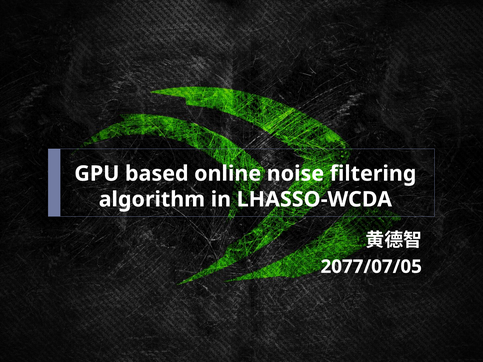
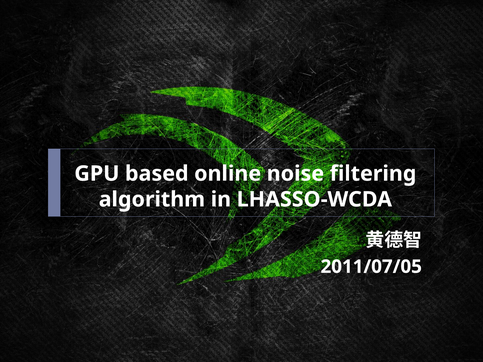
2077/07/05: 2077/07/05 -> 2011/07/05 (371, 267)
